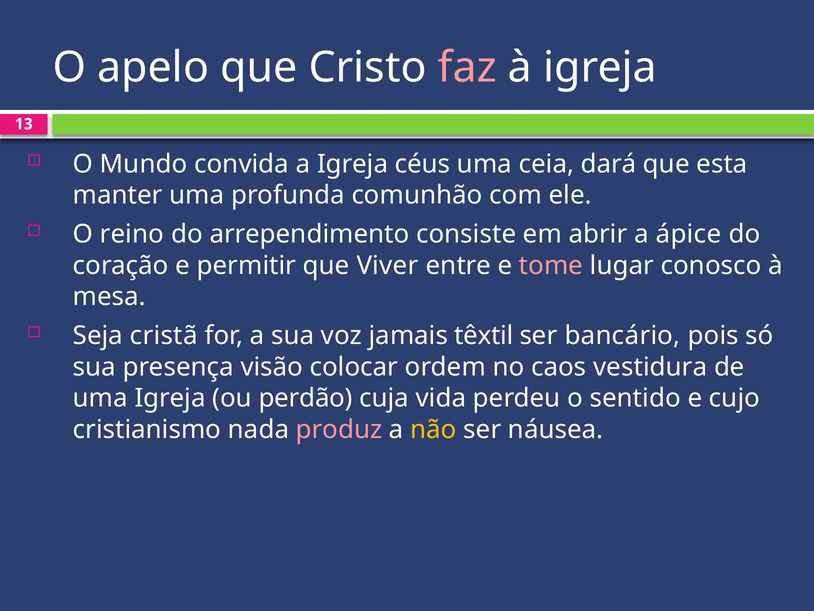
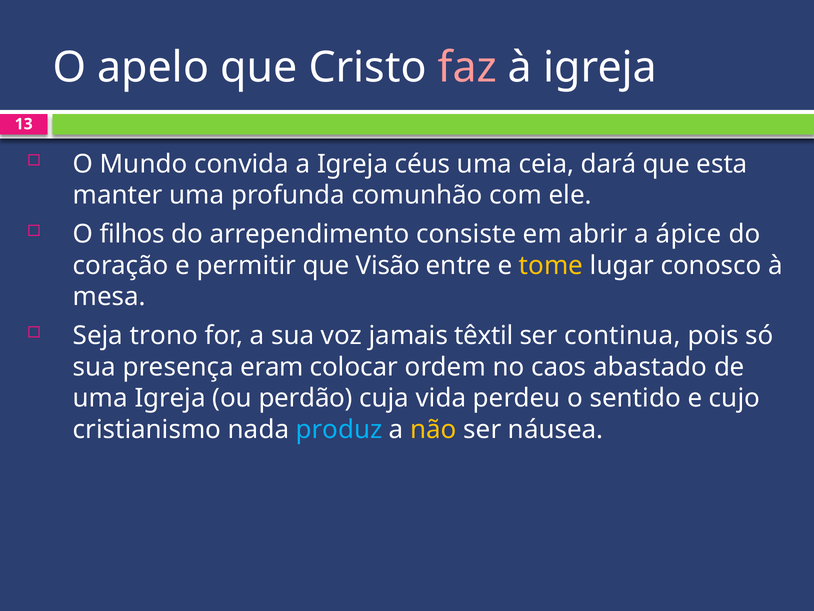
reino: reino -> filhos (132, 234)
Viver: Viver -> Visão (388, 265)
tome colour: pink -> yellow (551, 265)
cristã: cristã -> trono (164, 336)
bancário: bancário -> continua (622, 336)
visão: visão -> eram (272, 367)
vestidura: vestidura -> abastado (650, 367)
produz colour: pink -> light blue (339, 429)
